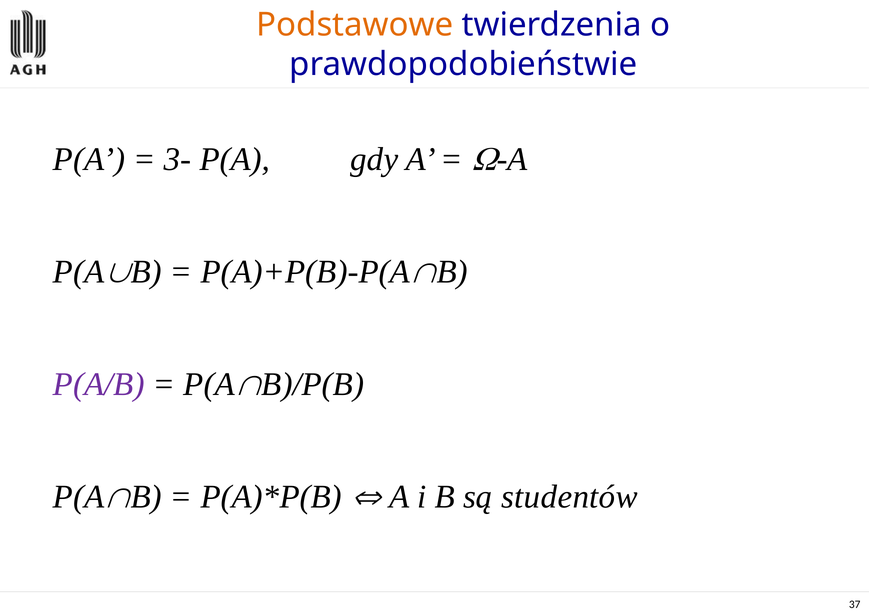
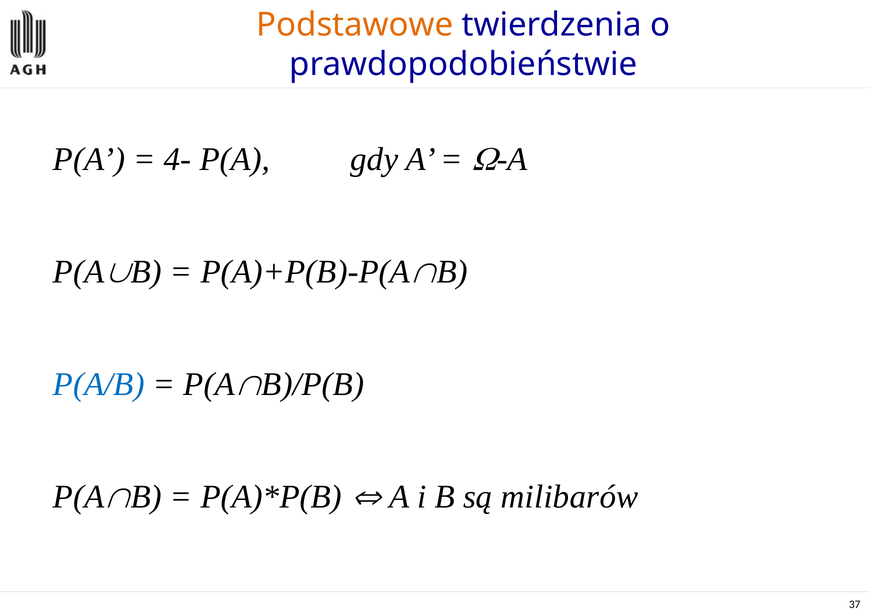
3-: 3- -> 4- (178, 159)
P(A/B colour: purple -> blue (99, 384)
studentów: studentów -> milibarów (570, 497)
